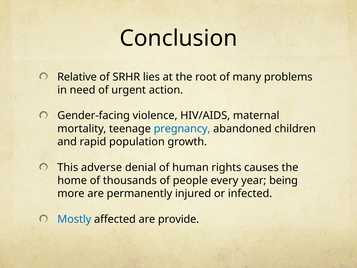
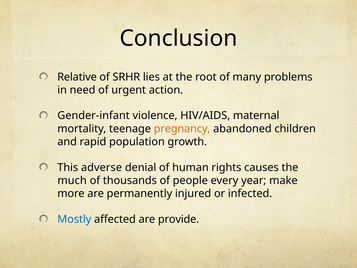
Gender-facing: Gender-facing -> Gender-infant (94, 116)
pregnancy colour: blue -> orange (182, 129)
home: home -> much (72, 180)
being: being -> make (283, 180)
